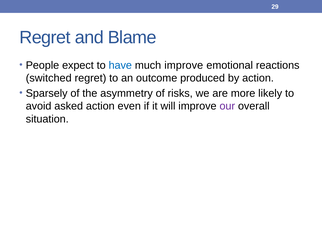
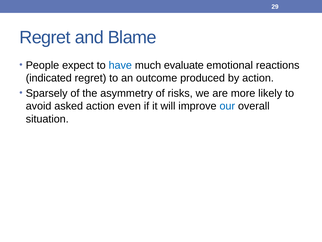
much improve: improve -> evaluate (184, 65)
switched: switched -> indicated (49, 78)
our colour: purple -> blue (227, 106)
